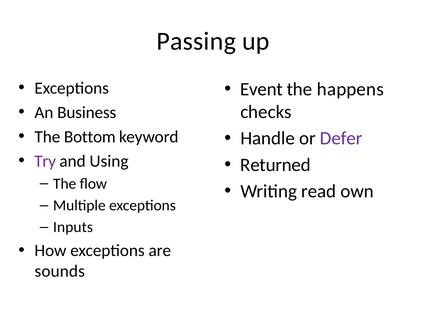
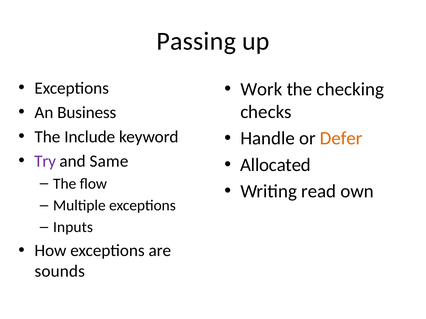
Event: Event -> Work (261, 89)
happens: happens -> checking (350, 89)
Bottom: Bottom -> Include (90, 137)
Defer colour: purple -> orange (341, 139)
Using: Using -> Same (109, 161)
Returned: Returned -> Allocated (276, 165)
